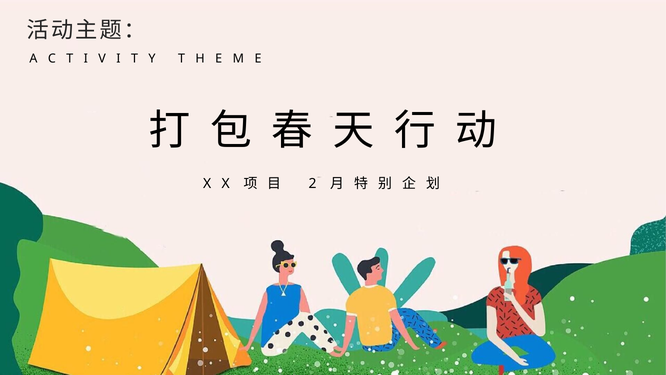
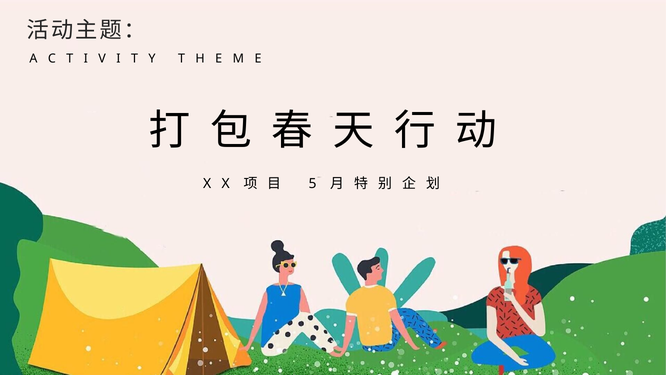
2: 2 -> 5 (313, 183)
